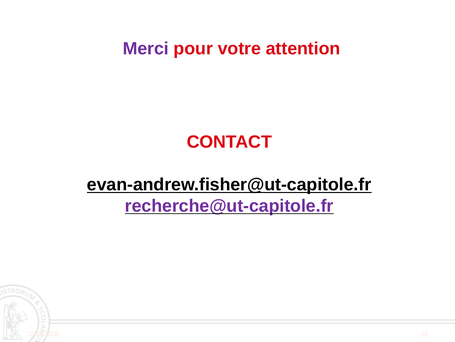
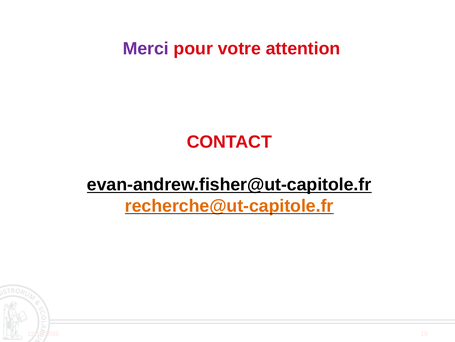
recherche@ut-capitole.fr colour: purple -> orange (229, 205)
